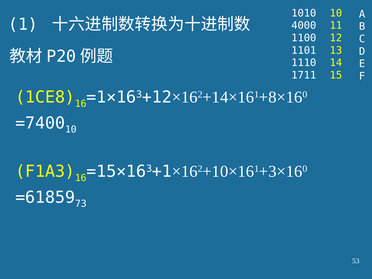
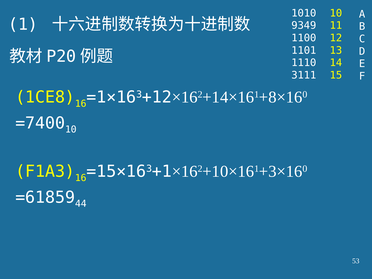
4000: 4000 -> 9349 (304, 26)
1711: 1711 -> 3111 (304, 75)
73: 73 -> 44 (81, 204)
